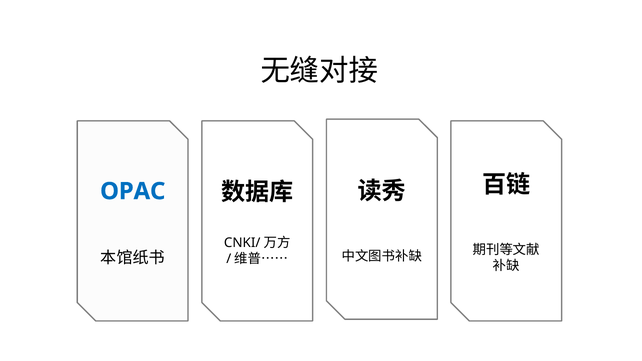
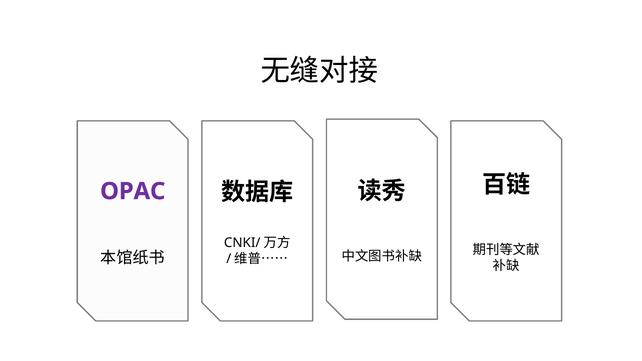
OPAC colour: blue -> purple (133, 191)
